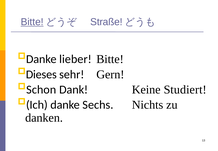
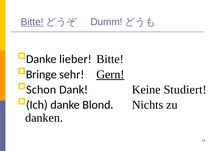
Straße: Straße -> Dumm (106, 22)
Dieses: Dieses -> Bringe (41, 74)
Gern underline: none -> present (110, 74)
Sechs: Sechs -> Blond (98, 105)
